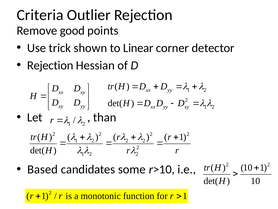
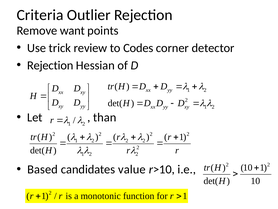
good: good -> want (72, 31)
shown: shown -> review (90, 48)
Linear: Linear -> Codes (138, 48)
some: some -> value (132, 169)
